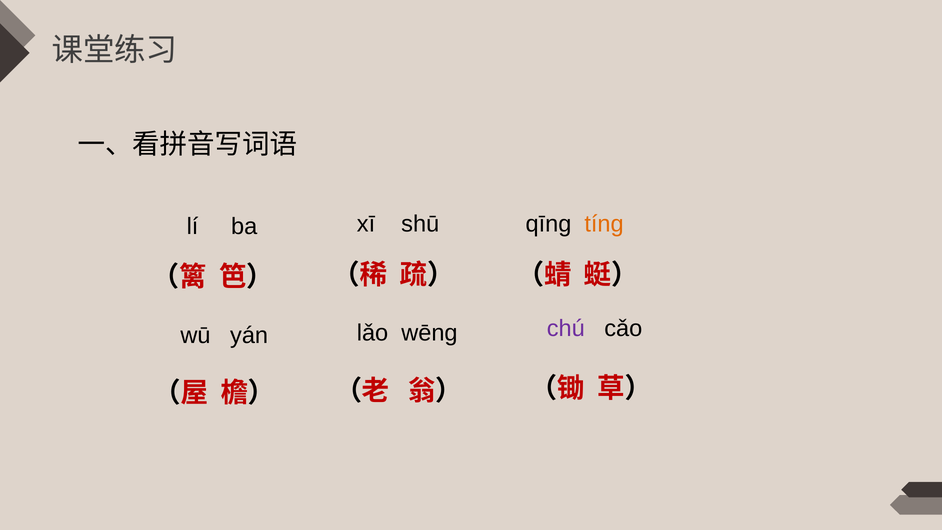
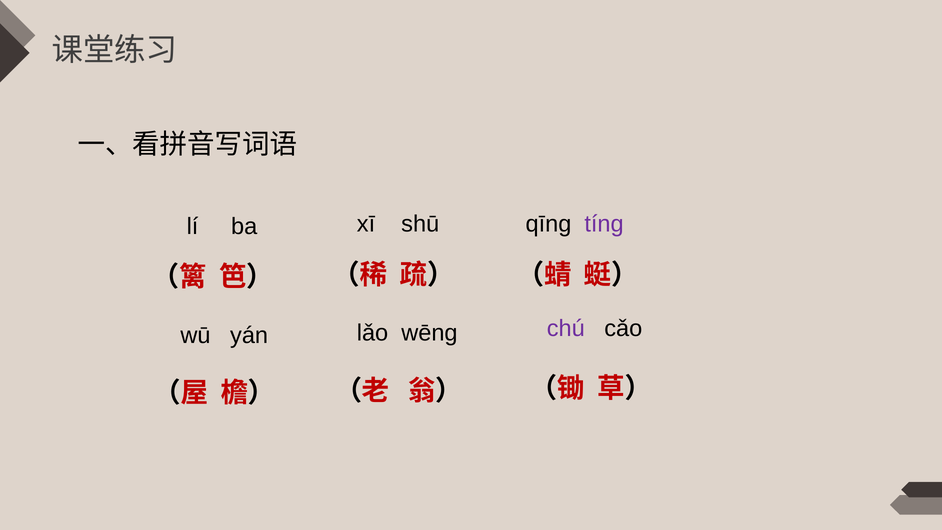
tíng colour: orange -> purple (604, 224)
